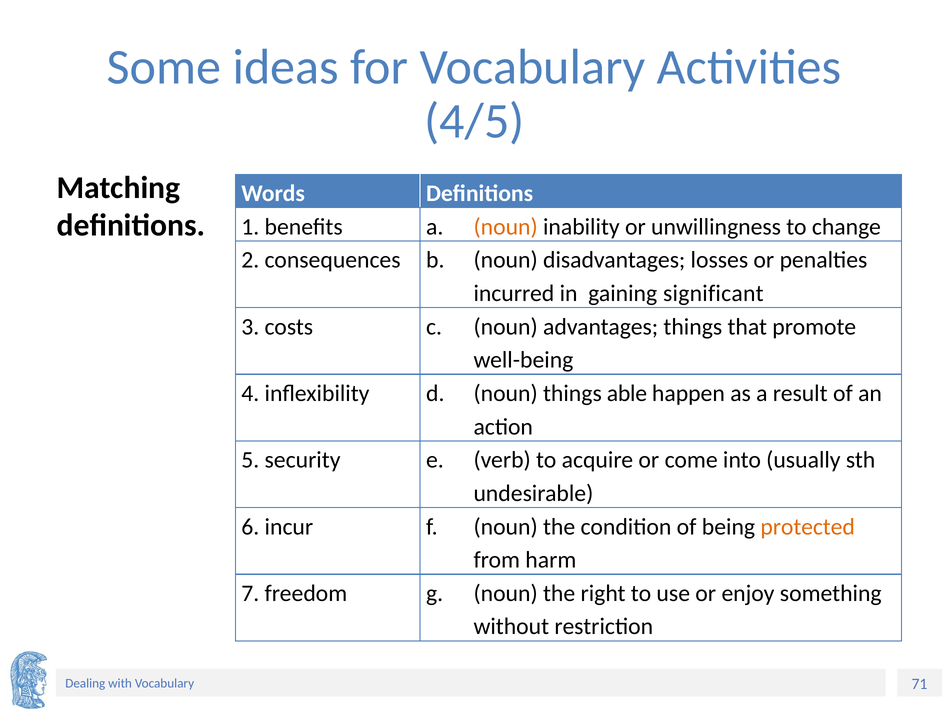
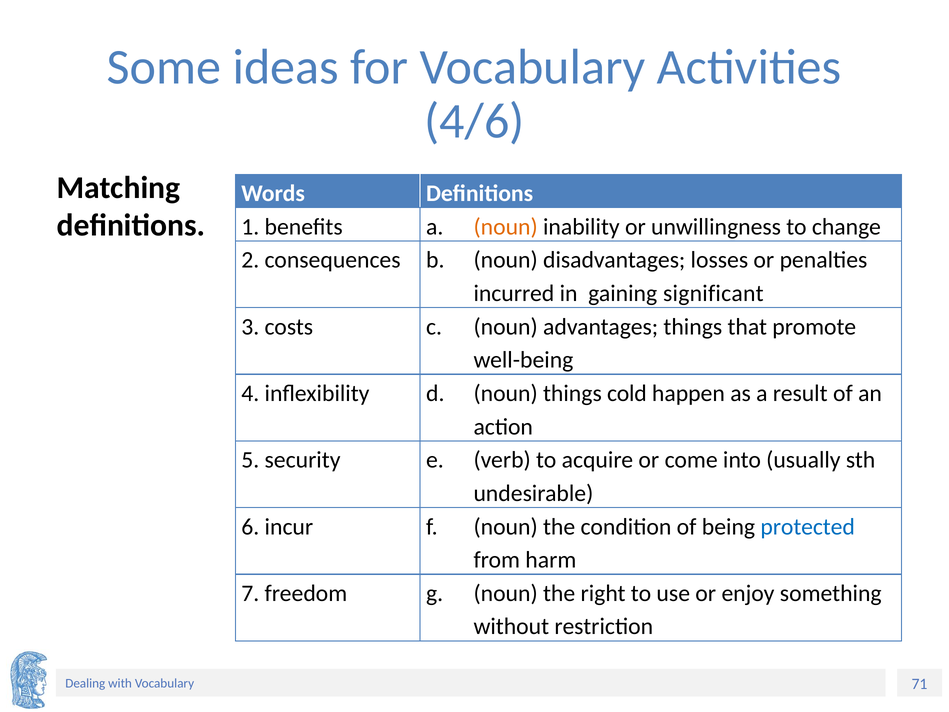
4/5: 4/5 -> 4/6 (474, 121)
able: able -> cold (627, 393)
protected colour: orange -> blue (808, 526)
